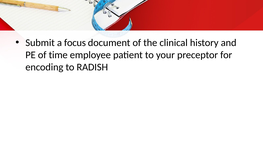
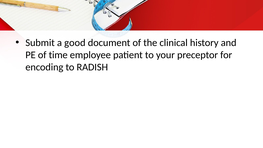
focus: focus -> good (75, 43)
